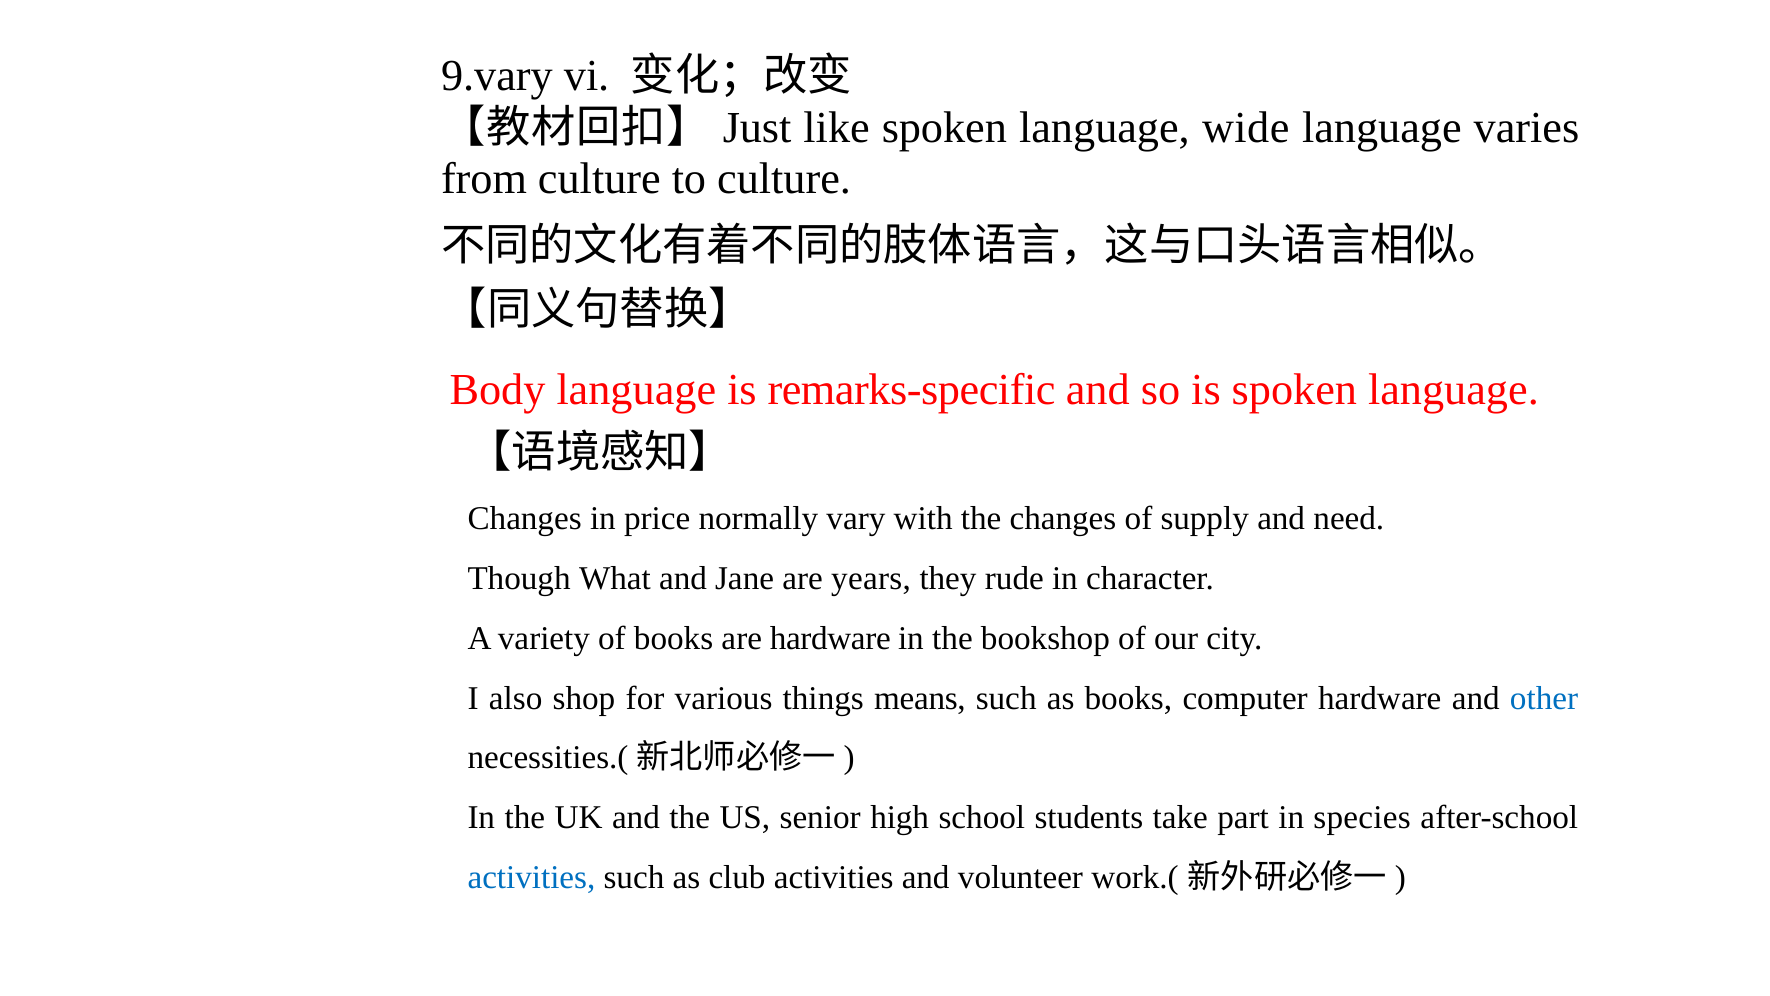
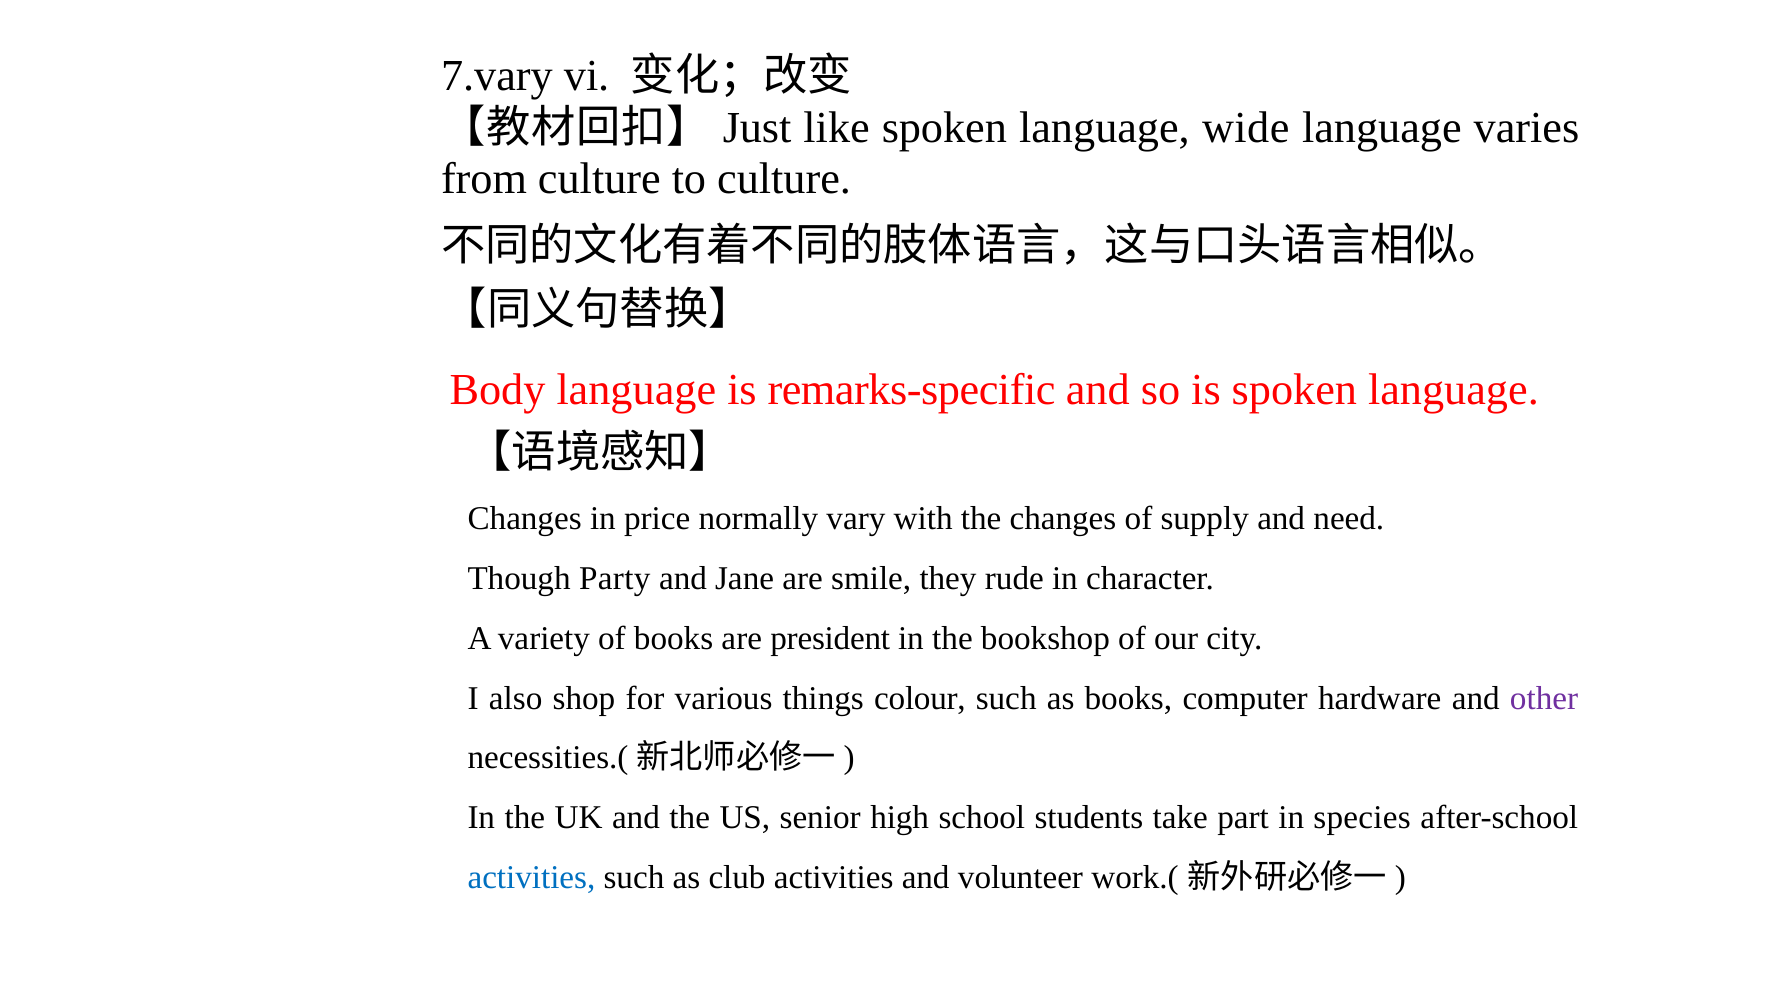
9.vary: 9.vary -> 7.vary (497, 76)
What: What -> Party (615, 578)
years: years -> smile (871, 578)
are hardware: hardware -> president (830, 638)
means: means -> colour (920, 698)
other colour: blue -> purple (1544, 698)
